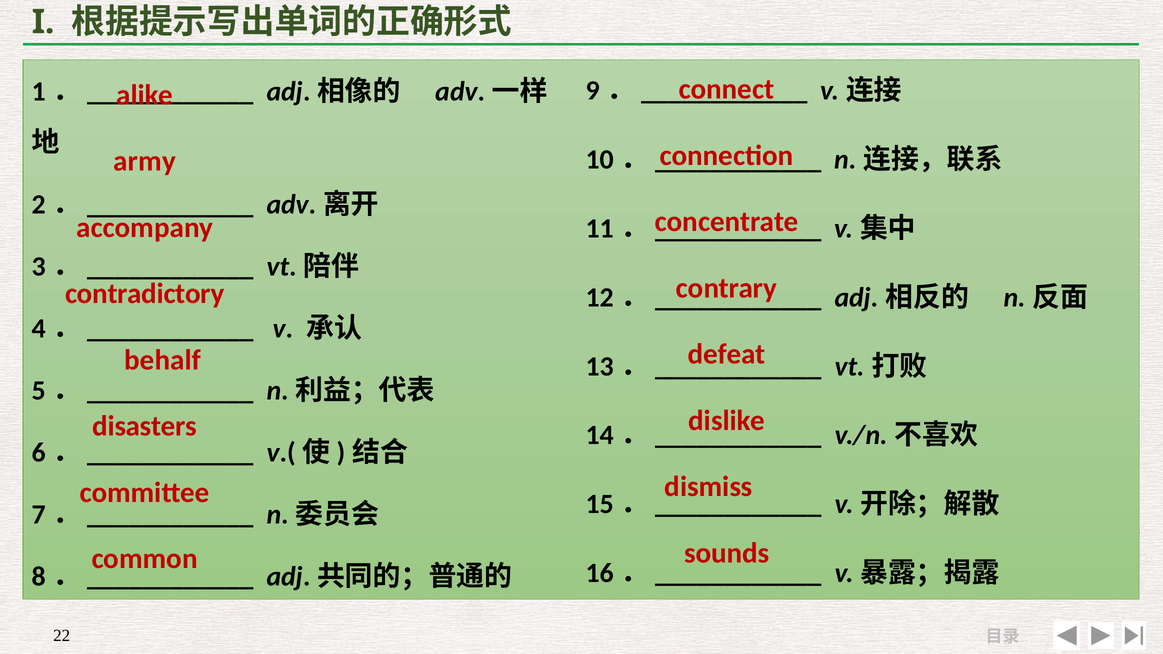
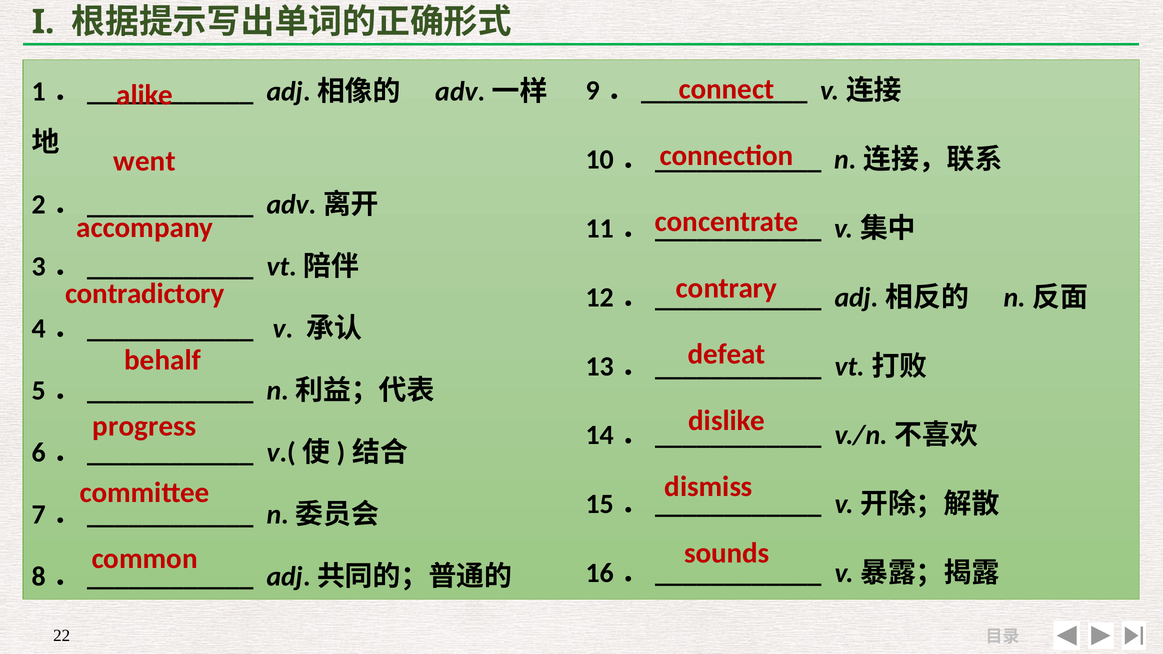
army: army -> went (145, 161)
disasters: disasters -> progress (145, 426)
